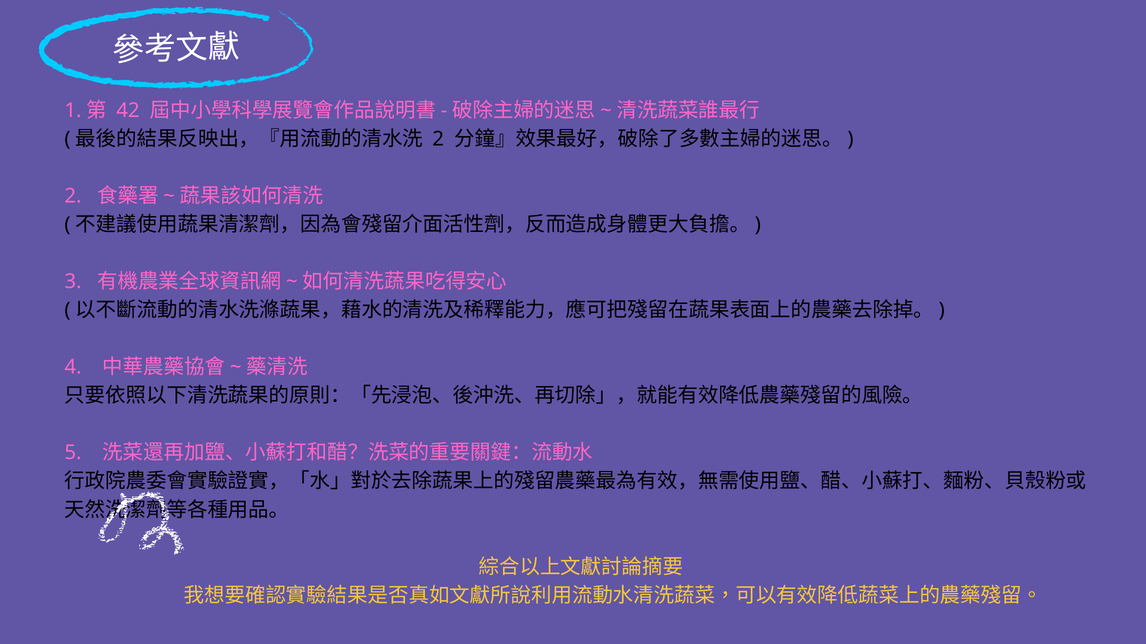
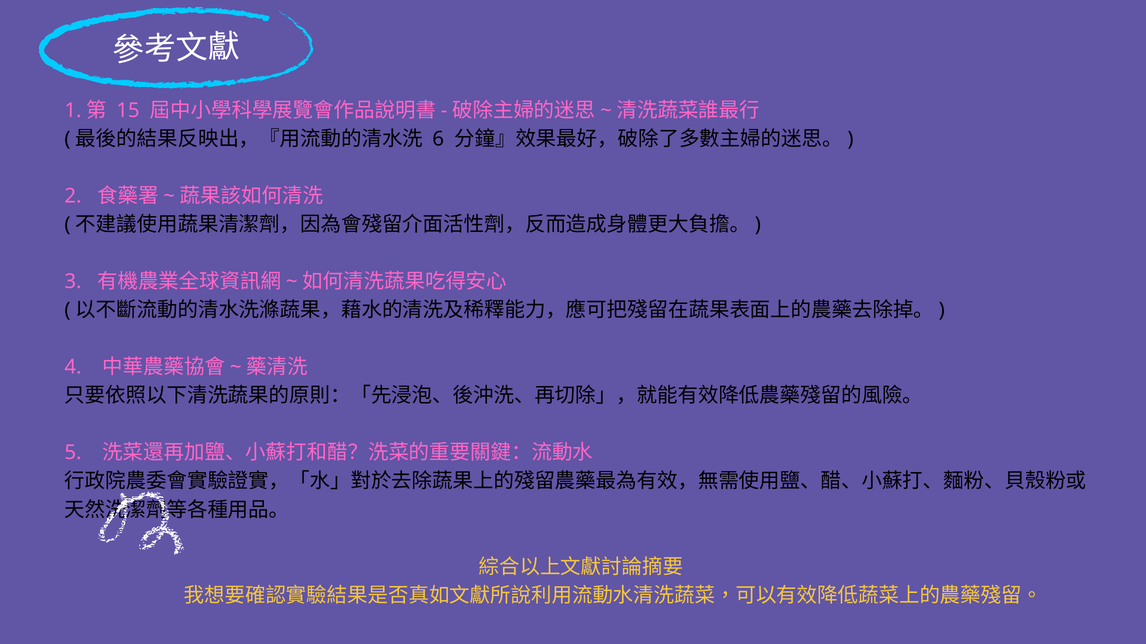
42: 42 -> 15 (128, 110)
2: 2 -> 6 (438, 139)
